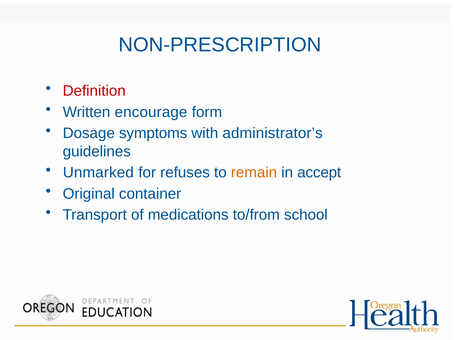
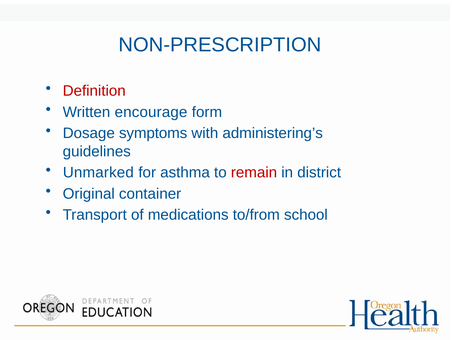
administrator’s: administrator’s -> administering’s (273, 133)
refuses: refuses -> asthma (185, 173)
remain colour: orange -> red (254, 173)
accept: accept -> district (319, 173)
